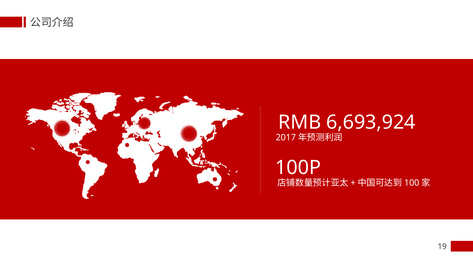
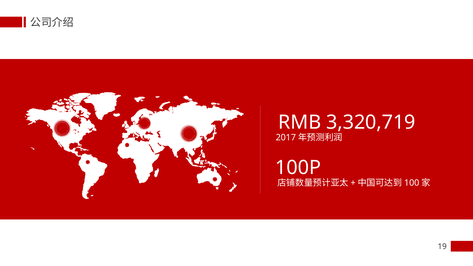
6,693,924: 6,693,924 -> 3,320,719 (371, 122)
